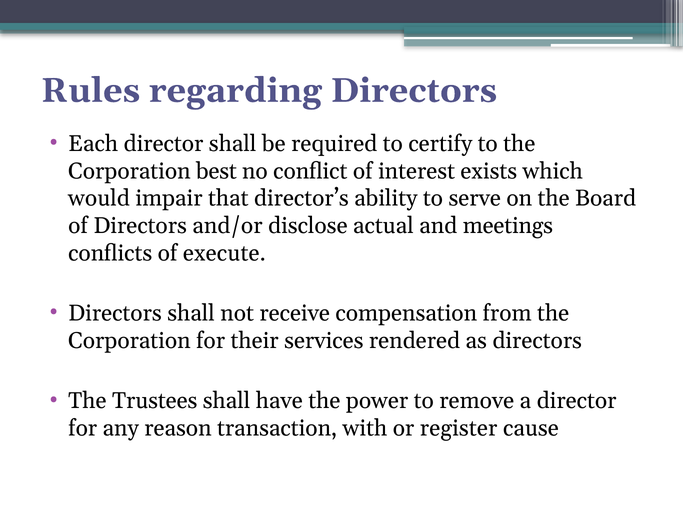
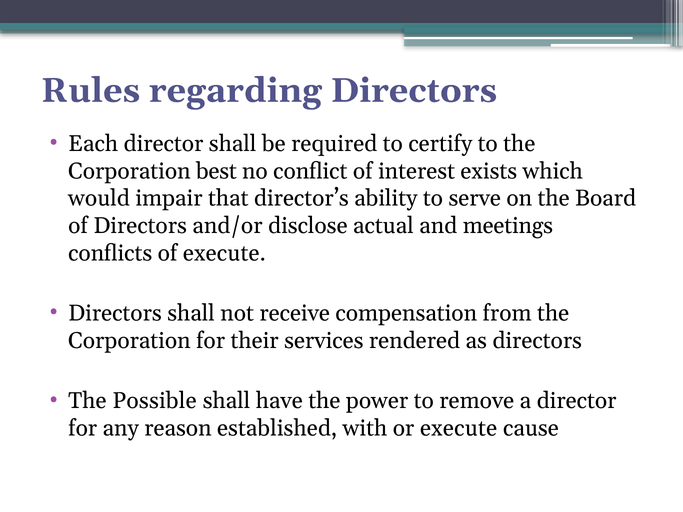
Trustees: Trustees -> Possible (155, 401)
transaction: transaction -> established (277, 429)
or register: register -> execute (459, 429)
